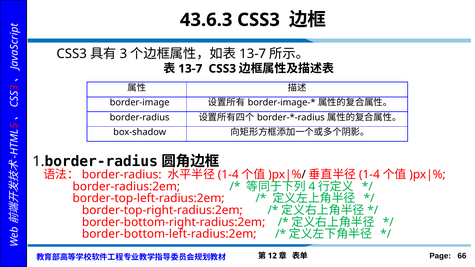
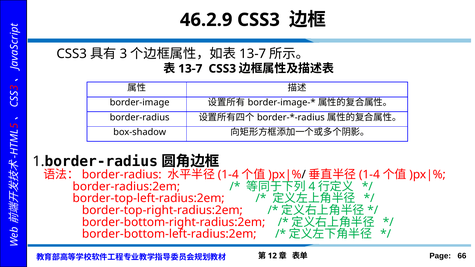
43.6.3: 43.6.3 -> 46.2.9 (206, 20)
